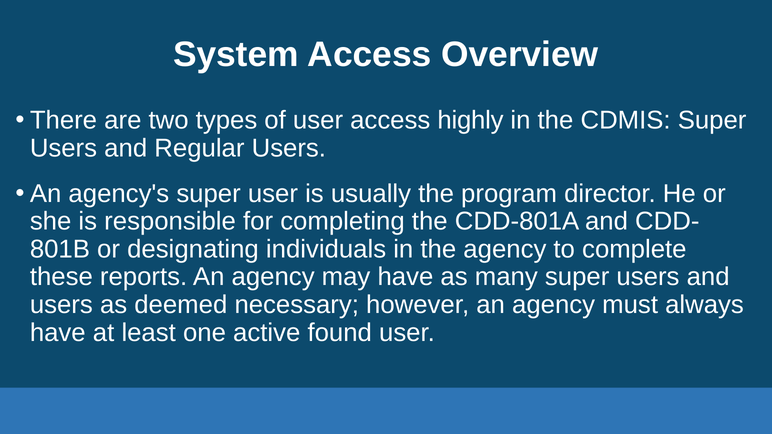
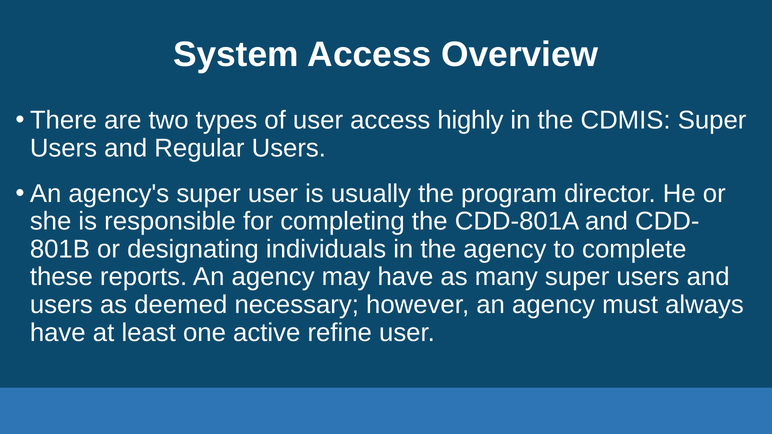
found: found -> refine (340, 333)
